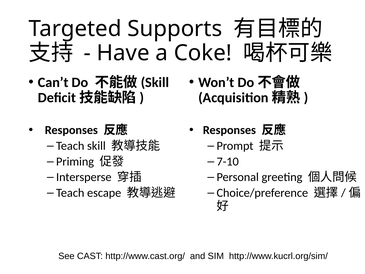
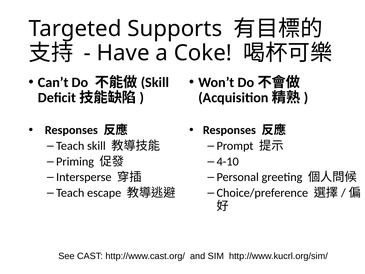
7-10: 7-10 -> 4-10 (228, 161)
